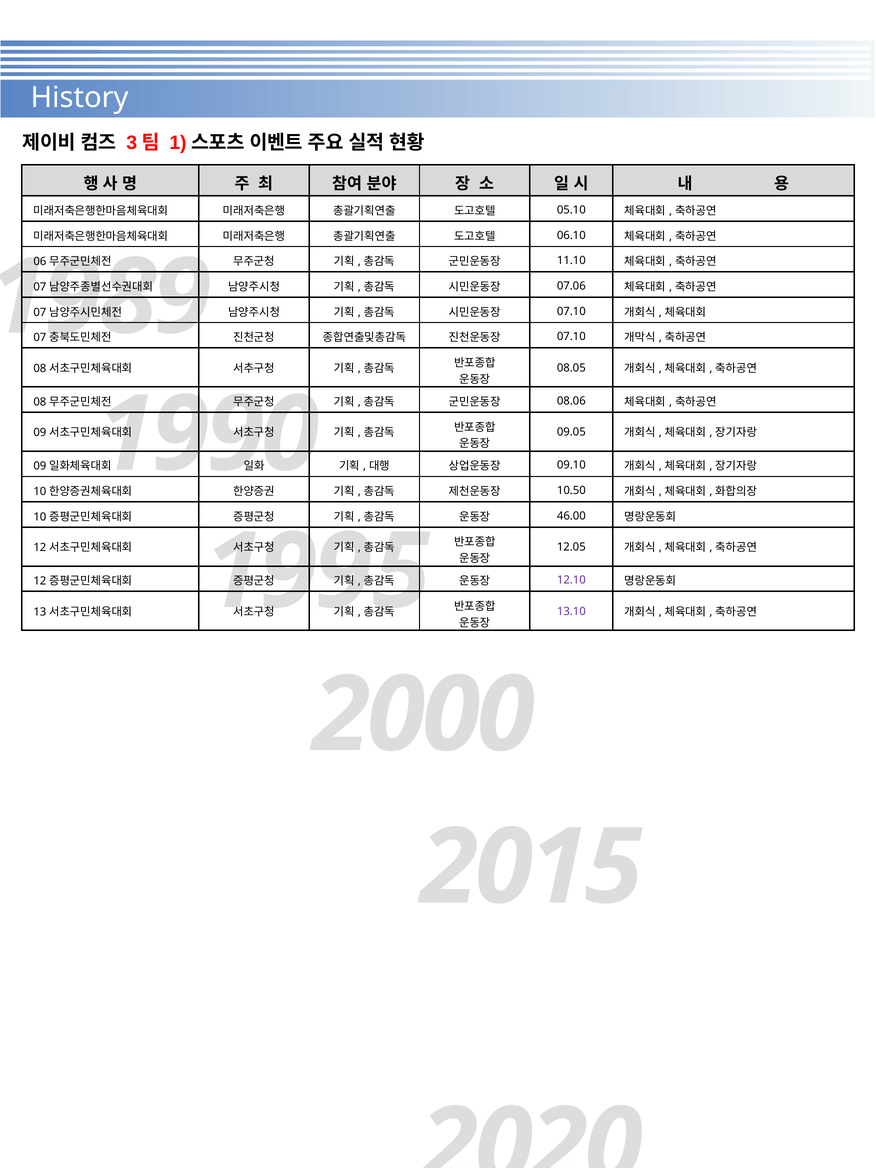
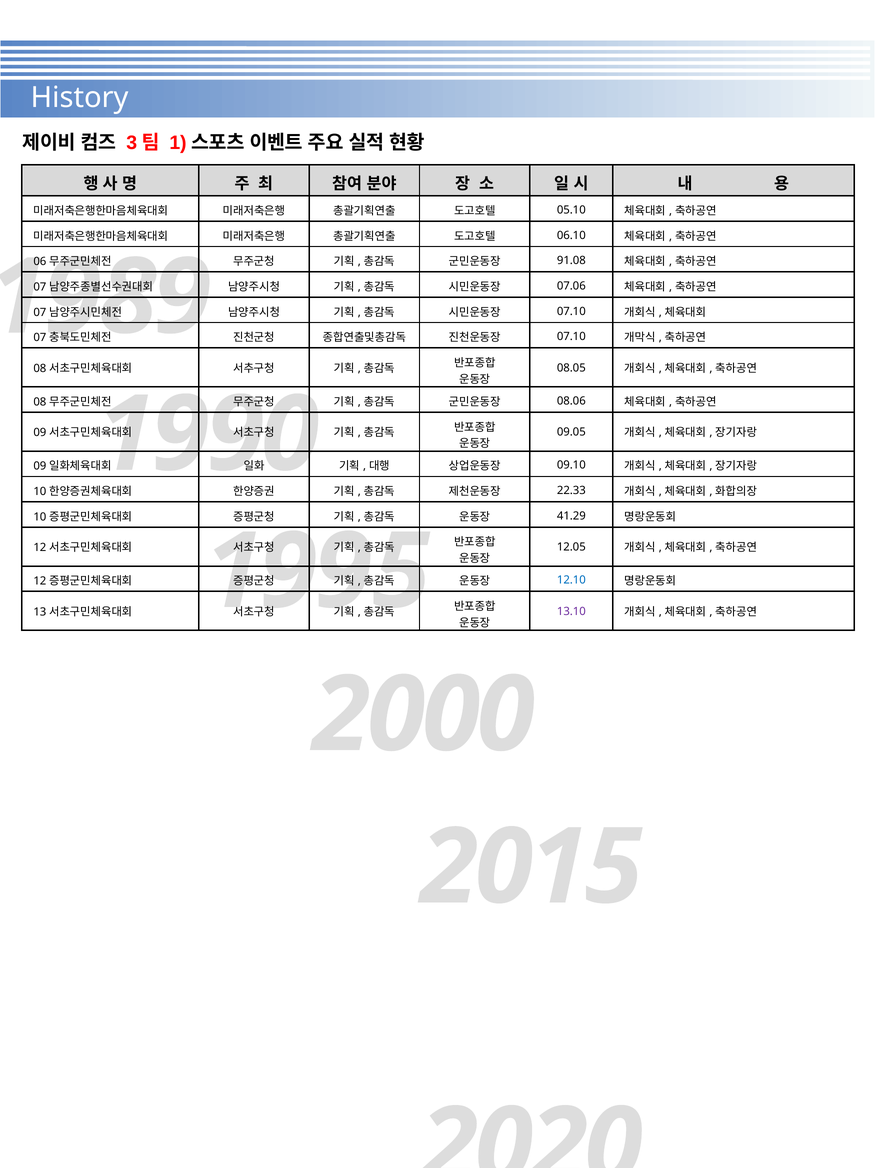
11.10: 11.10 -> 91.08 (571, 261)
10.50: 10.50 -> 22.33 (571, 491)
46.00: 46.00 -> 41.29 (571, 516)
12.10 colour: purple -> blue (571, 580)
